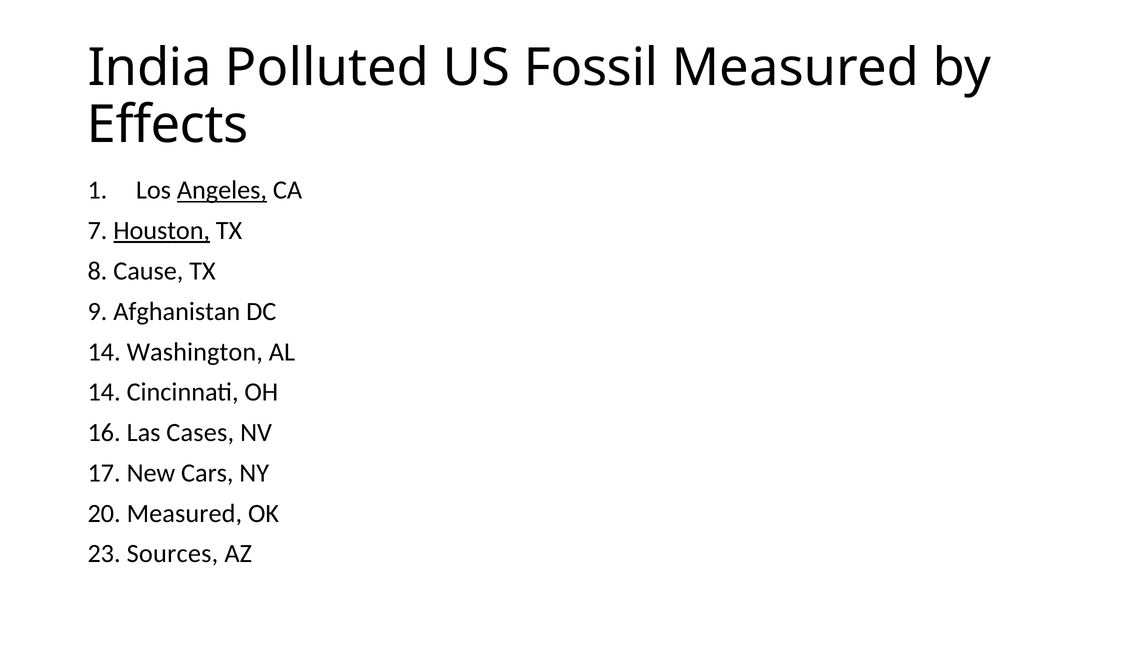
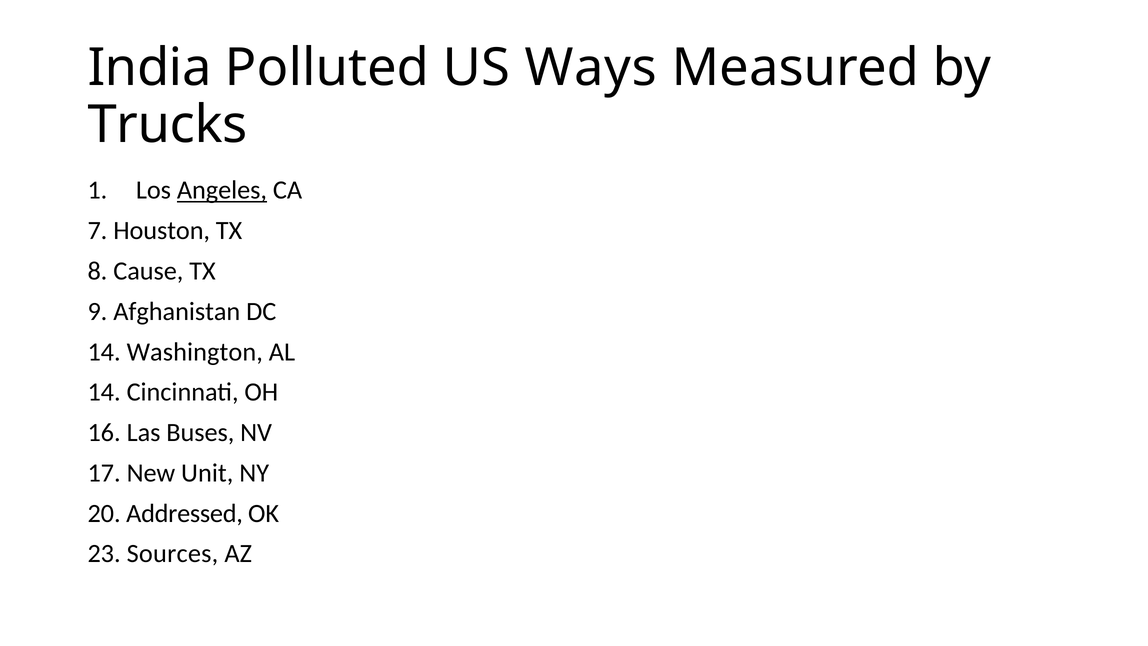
Fossil: Fossil -> Ways (591, 68)
Effects: Effects -> Trucks (168, 125)
Houston underline: present -> none (162, 231)
Cases: Cases -> Buses (200, 432)
Cars: Cars -> Unit (207, 473)
20 Measured: Measured -> Addressed (185, 513)
